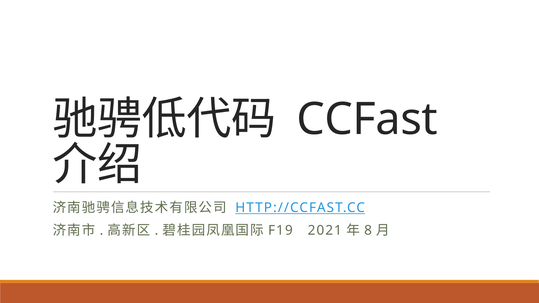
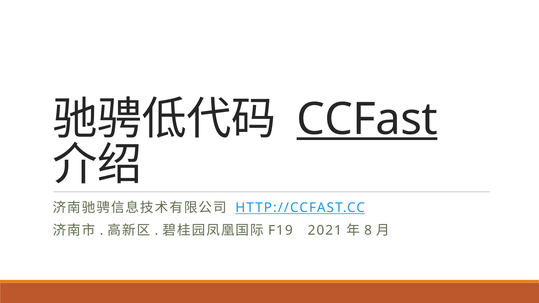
CCFast underline: none -> present (367, 119)
